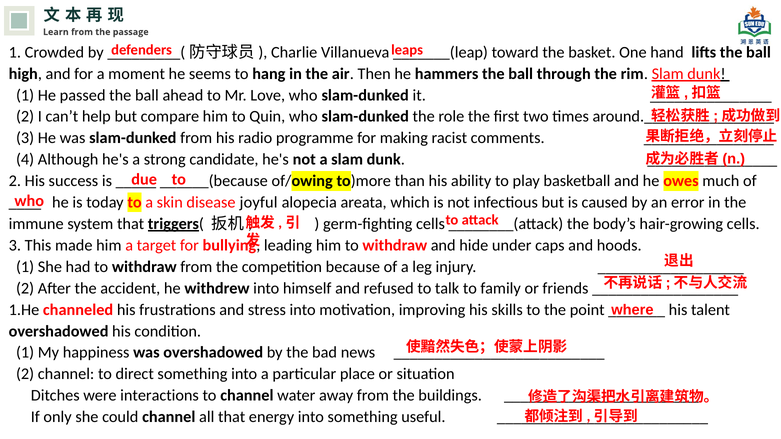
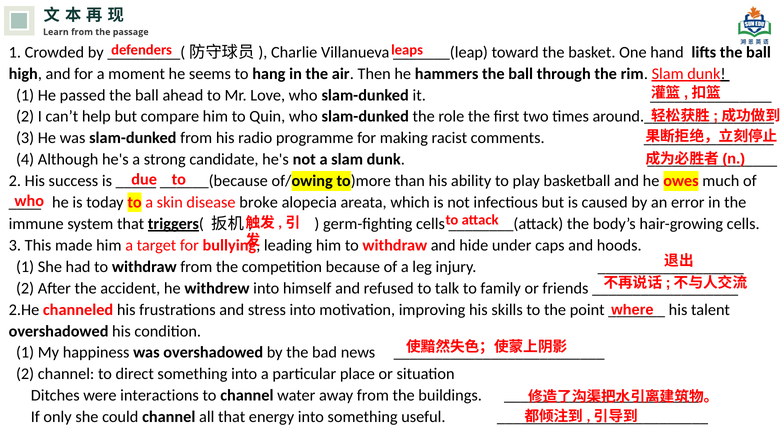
joyful: joyful -> broke (259, 203)
1.He: 1.He -> 2.He (24, 310)
